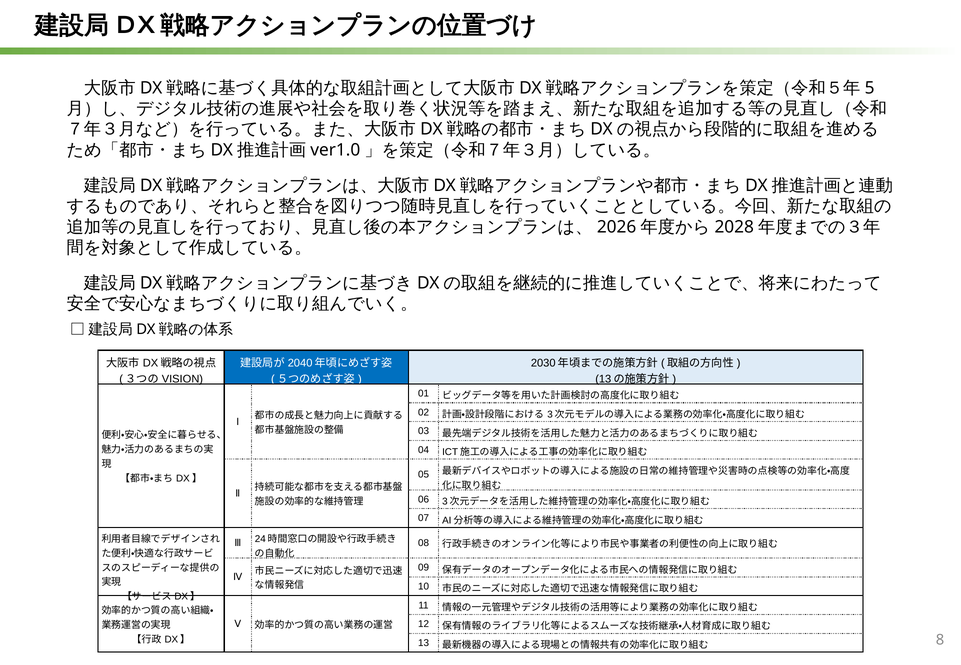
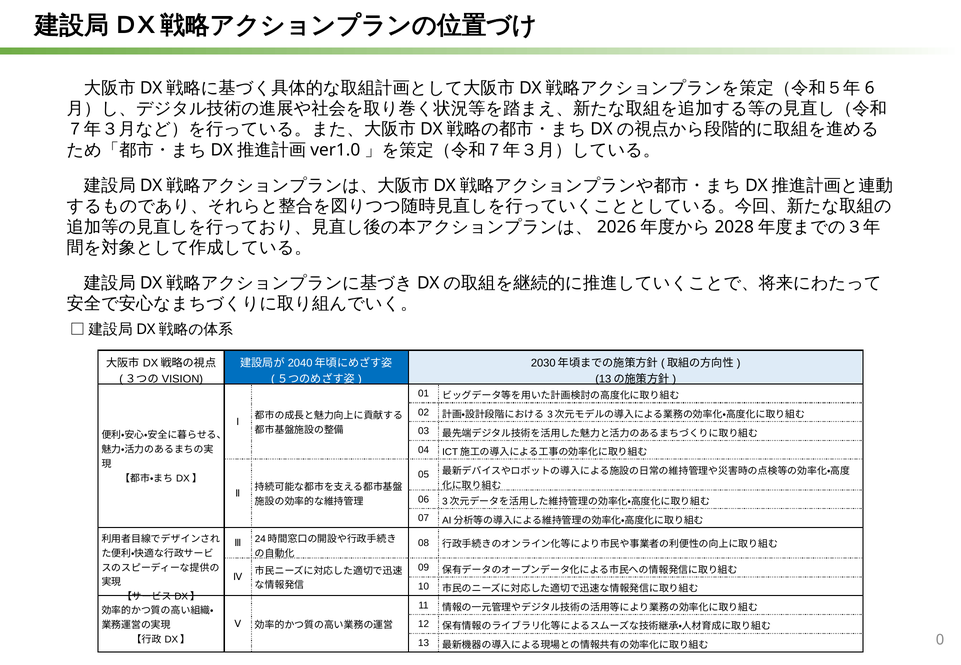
5: 5 -> 6 (870, 88)
8: 8 -> 0 (940, 640)
